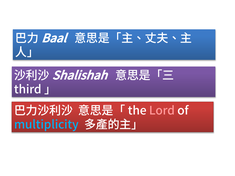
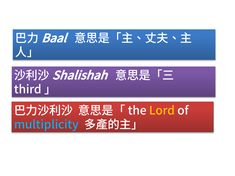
Lord colour: pink -> yellow (162, 111)
